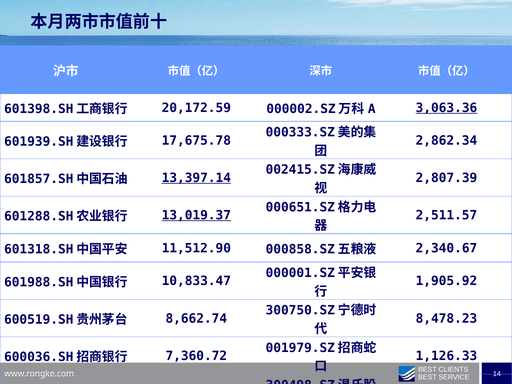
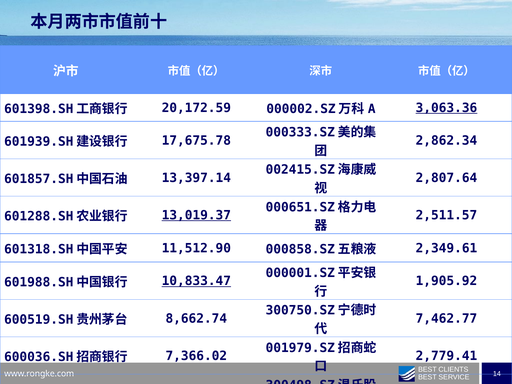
2,807.39: 2,807.39 -> 2,807.64 (446, 178)
13,397.14 underline: present -> none (196, 178)
2,340.67: 2,340.67 -> 2,349.61 (446, 248)
10,833.47 underline: none -> present (196, 281)
8,478.23: 8,478.23 -> 7,462.77 (446, 318)
1,126.33: 1,126.33 -> 2,779.41 (446, 356)
7,360.72: 7,360.72 -> 7,366.02 (196, 356)
